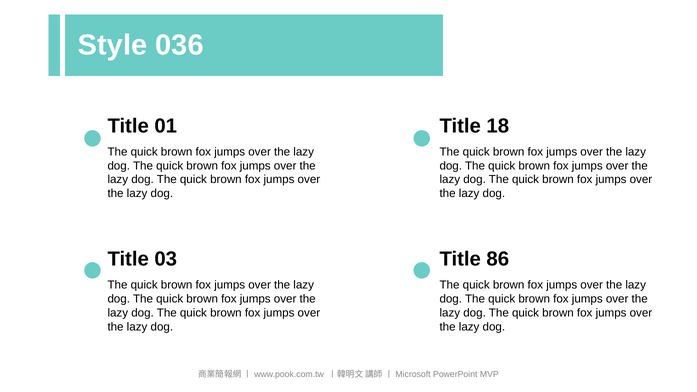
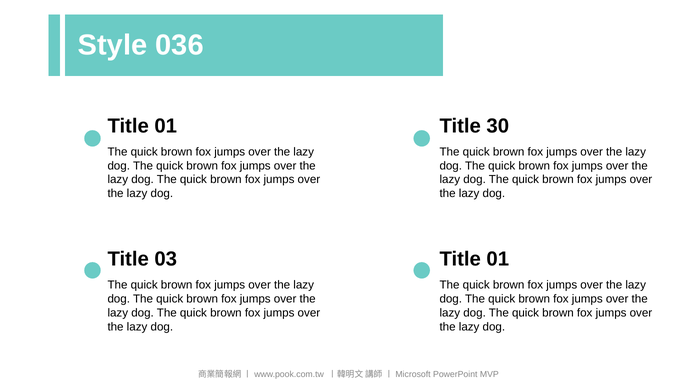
18: 18 -> 30 (498, 126)
86: 86 -> 01 (498, 259)
